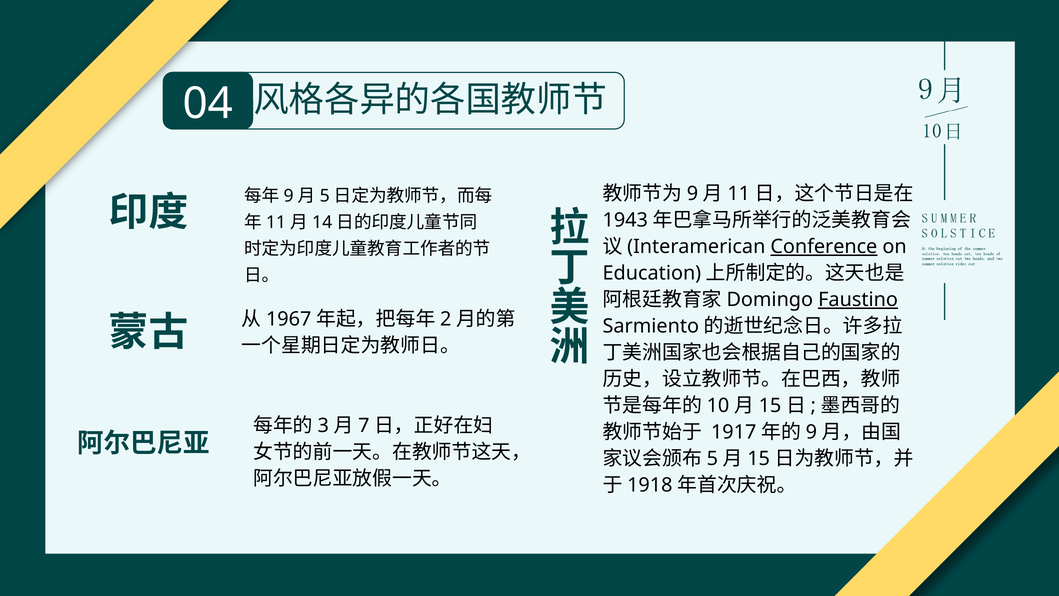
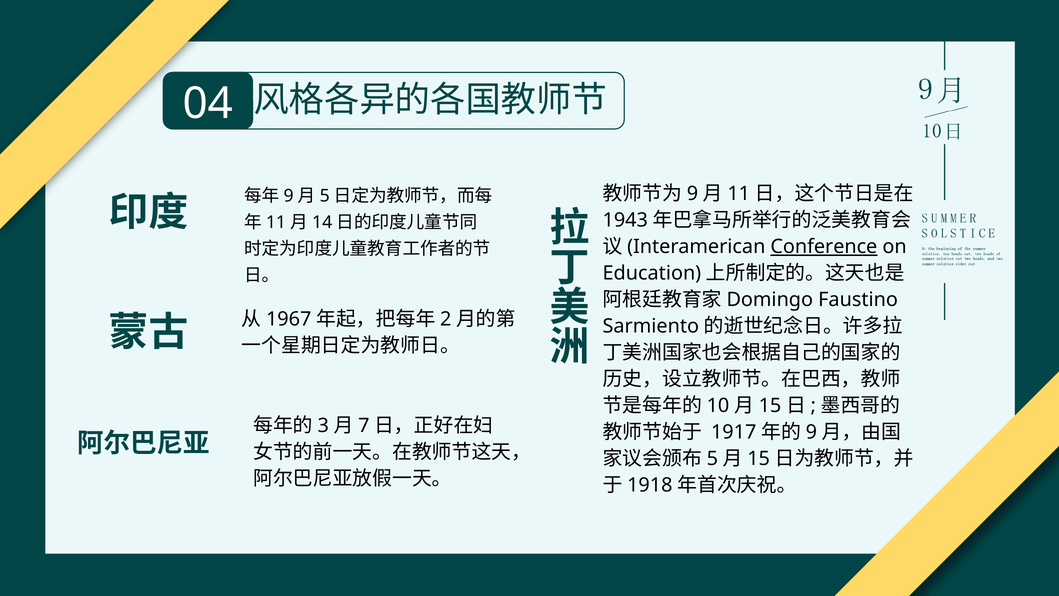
Faustino underline: present -> none (858, 300)
